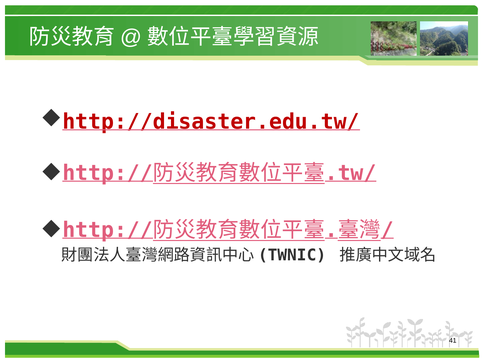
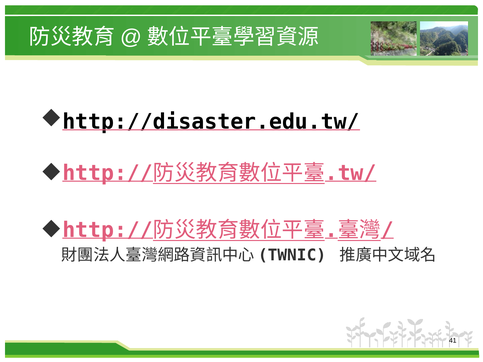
http://disaster.edu.tw/ colour: red -> black (211, 122)
